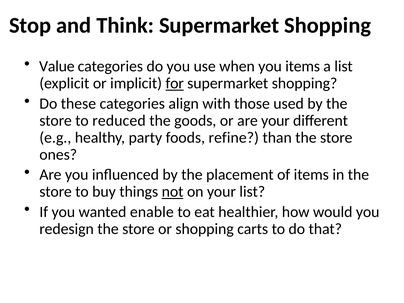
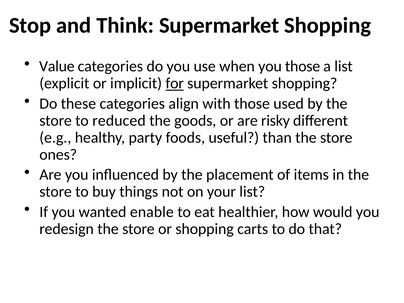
you items: items -> those (303, 66)
are your: your -> risky (275, 121)
refine: refine -> useful (234, 138)
not underline: present -> none (173, 192)
